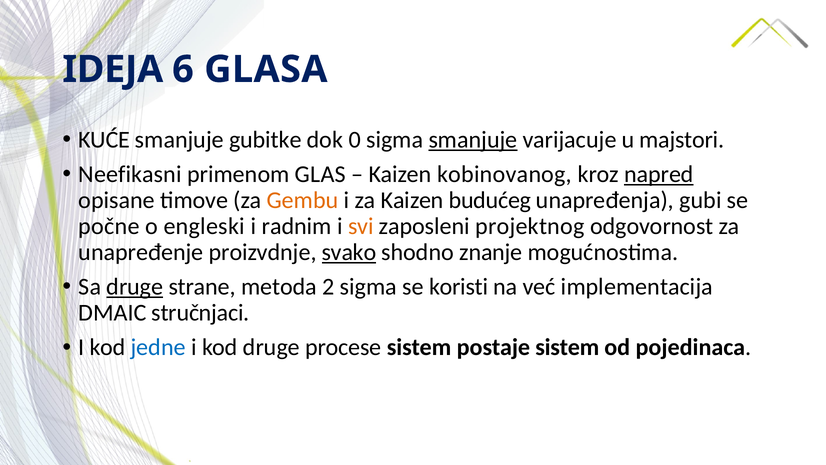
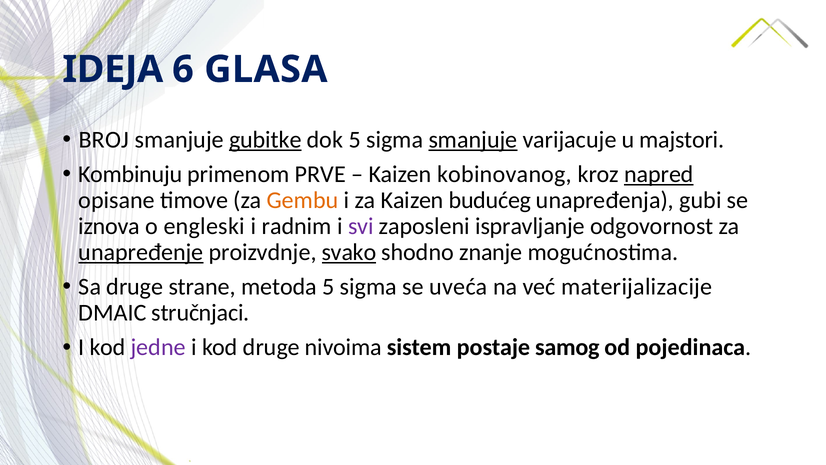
KUĆE: KUĆE -> BROJ (104, 140)
gubitke underline: none -> present (265, 140)
dok 0: 0 -> 5 (355, 140)
Neefikasni: Neefikasni -> Kombinuju (130, 174)
GLAS: GLAS -> PRVE (320, 174)
počne: počne -> iznova (109, 226)
svi colour: orange -> purple (361, 226)
projektnog: projektnog -> ispravljanje (530, 226)
unapređenje underline: none -> present (141, 252)
druge underline: present -> none (135, 287)
metoda 2: 2 -> 5 (328, 287)
koristi: koristi -> uveća (458, 287)
implementacija: implementacija -> materijalizacije (637, 287)
jedne colour: blue -> purple (158, 347)
procese: procese -> nivoima (343, 347)
postaje sistem: sistem -> samog (567, 347)
